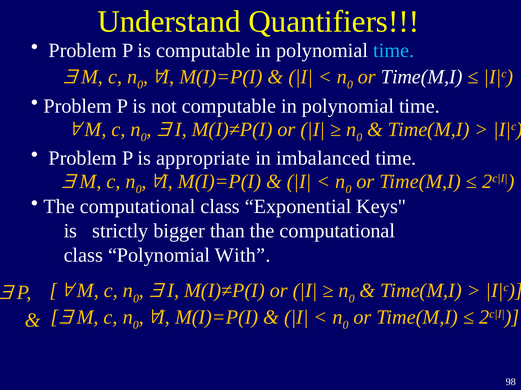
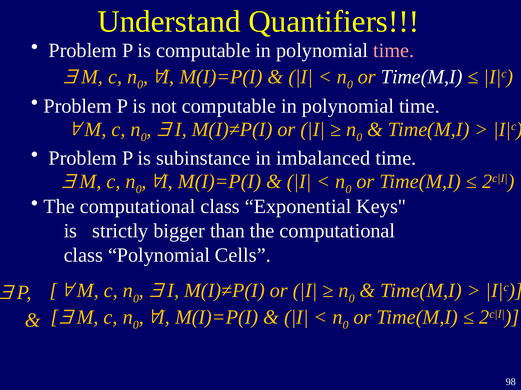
time colour: light blue -> pink (394, 51)
appropriate: appropriate -> subinstance (203, 158)
With: With -> Cells (243, 256)
